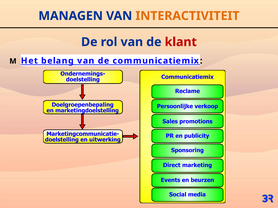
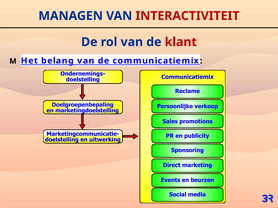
INTERACTIVITEIT colour: orange -> red (187, 16)
